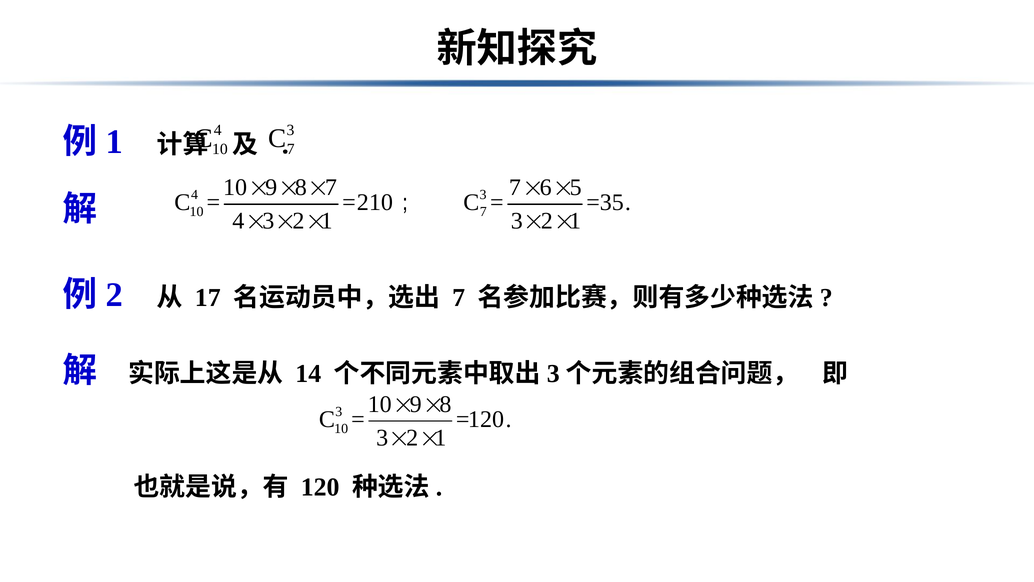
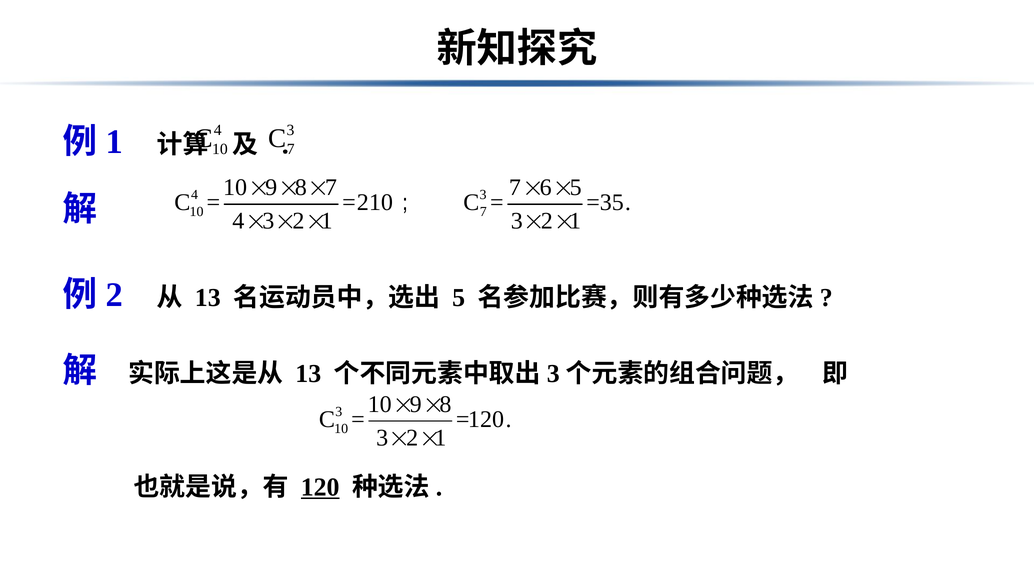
17: 17 -> 13 (208, 297)
7: 7 -> 5 (459, 297)
14: 14 -> 13 (308, 374)
120 underline: none -> present (320, 487)
